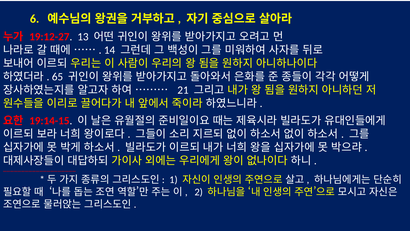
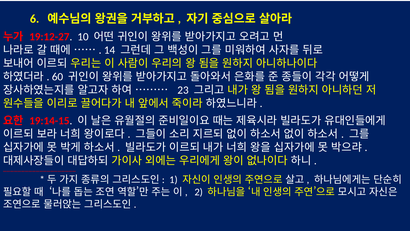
13: 13 -> 10 (83, 37)
65: 65 -> 60 (57, 77)
21: 21 -> 23 (183, 90)
